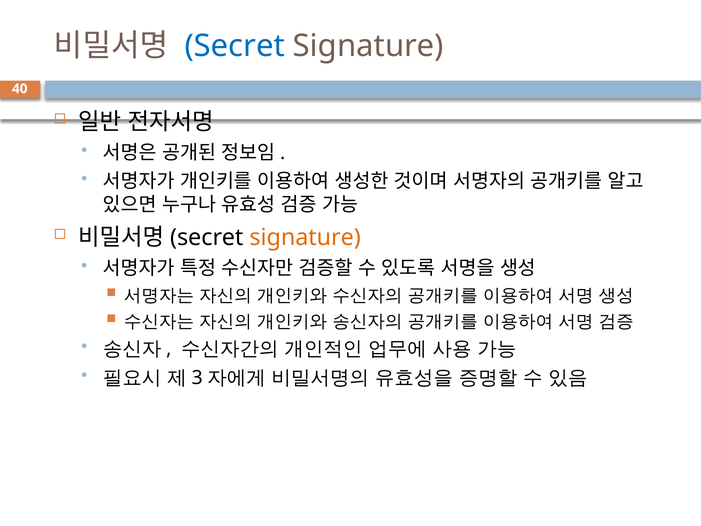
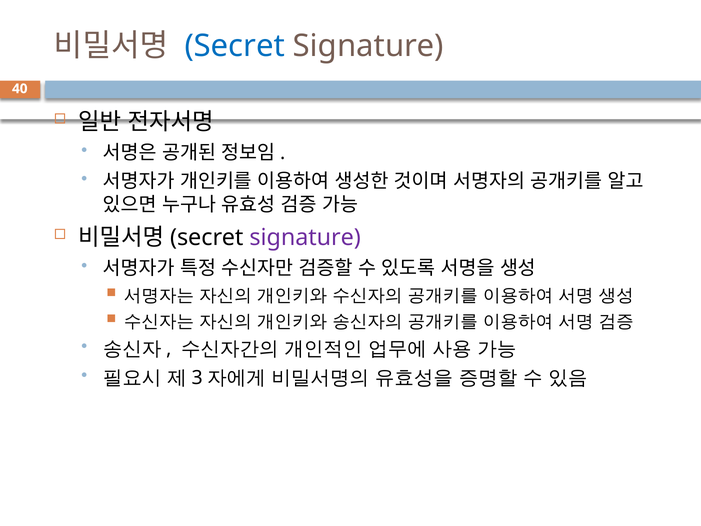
signature colour: orange -> purple (305, 238)
